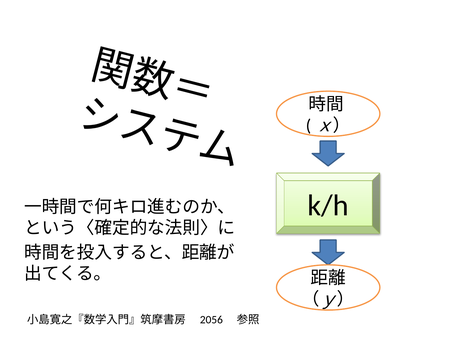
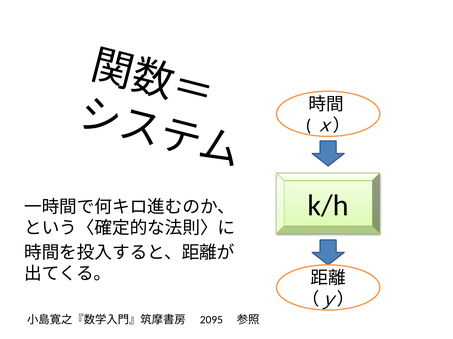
2056: 2056 -> 2095 (211, 321)
